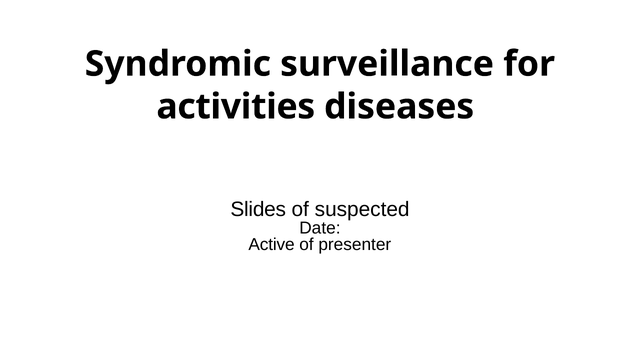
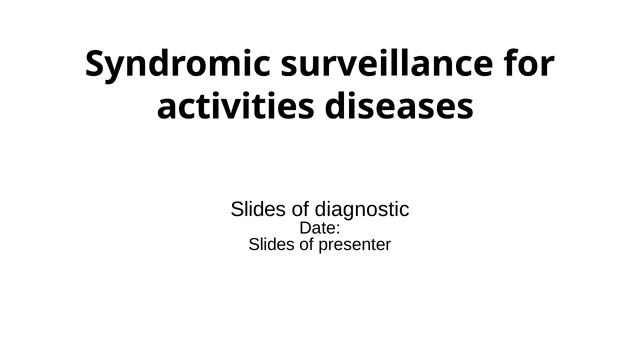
suspected: suspected -> diagnostic (362, 210)
Active: Active -> Slides (272, 245)
